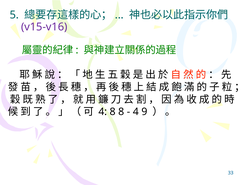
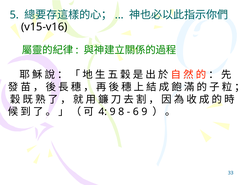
v15-v16 colour: purple -> black (44, 27)
4 8: 8 -> 9 (113, 112)
4: 4 -> 6 (136, 112)
